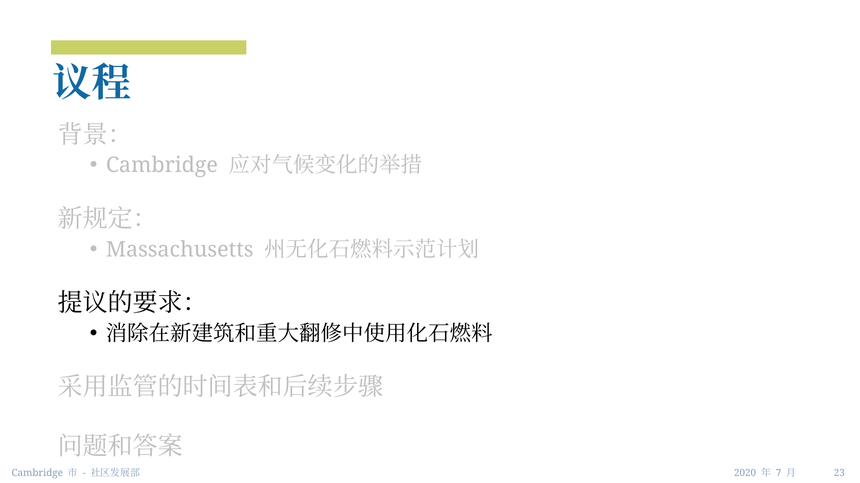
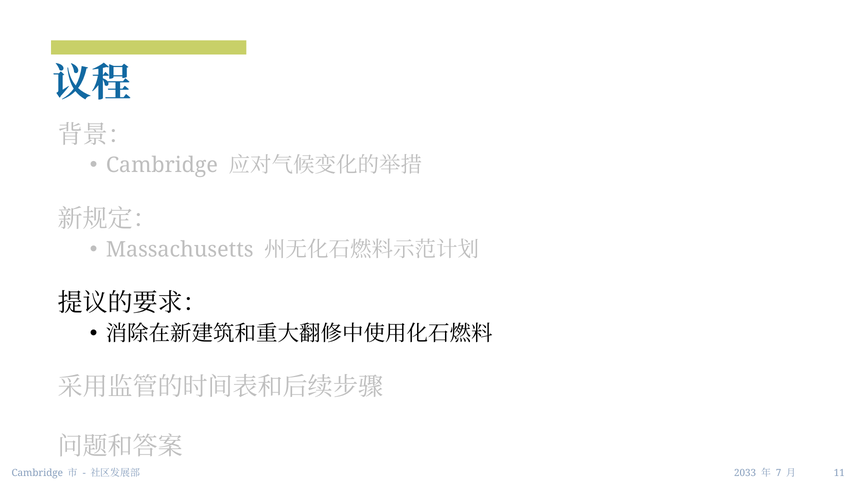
2020: 2020 -> 2033 (745, 474)
23: 23 -> 11 (839, 474)
